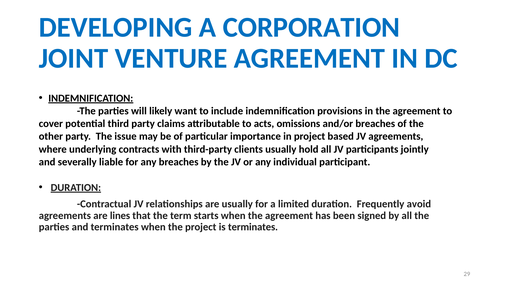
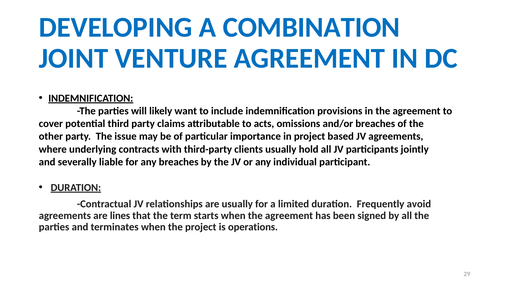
CORPORATION: CORPORATION -> COMBINATION (311, 27)
is terminates: terminates -> operations (253, 227)
